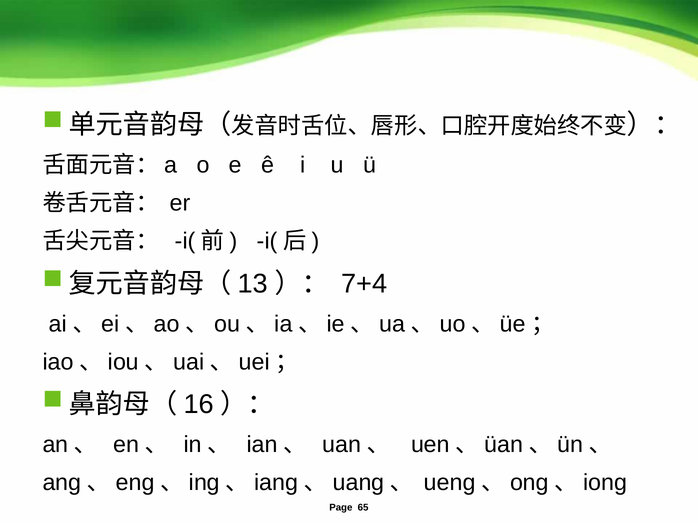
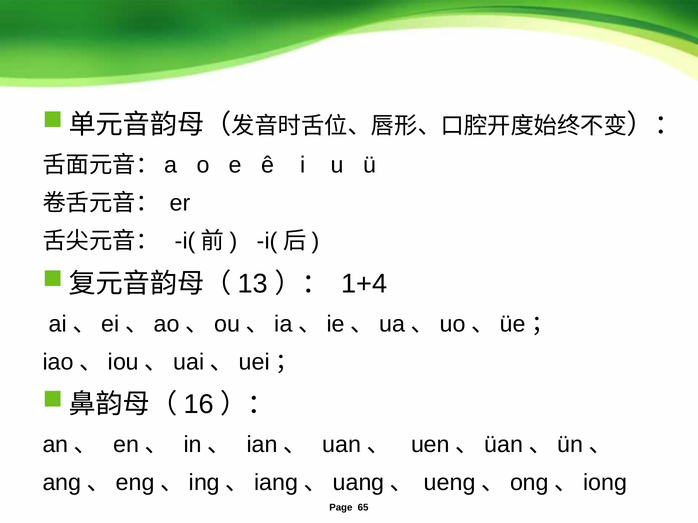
7+4: 7+4 -> 1+4 (364, 284)
